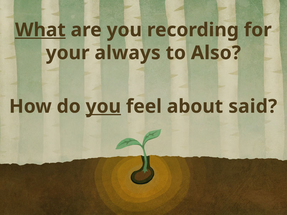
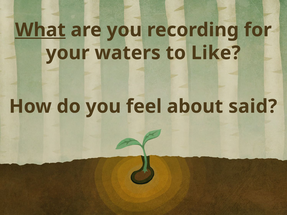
always: always -> waters (128, 53)
Also: Also -> Like (216, 53)
you underline: present -> none (103, 107)
